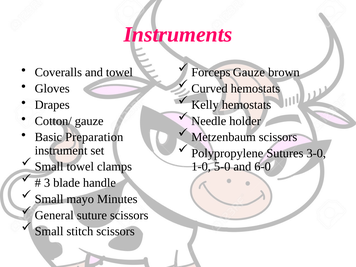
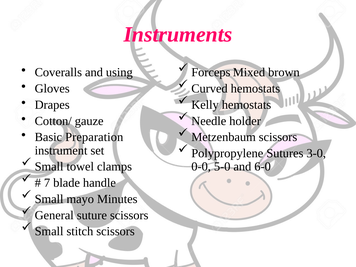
Forceps Gauze: Gauze -> Mixed (249, 72)
and towel: towel -> using (119, 72)
1-0: 1-0 -> 0-0 (201, 167)
3: 3 -> 7 (47, 183)
